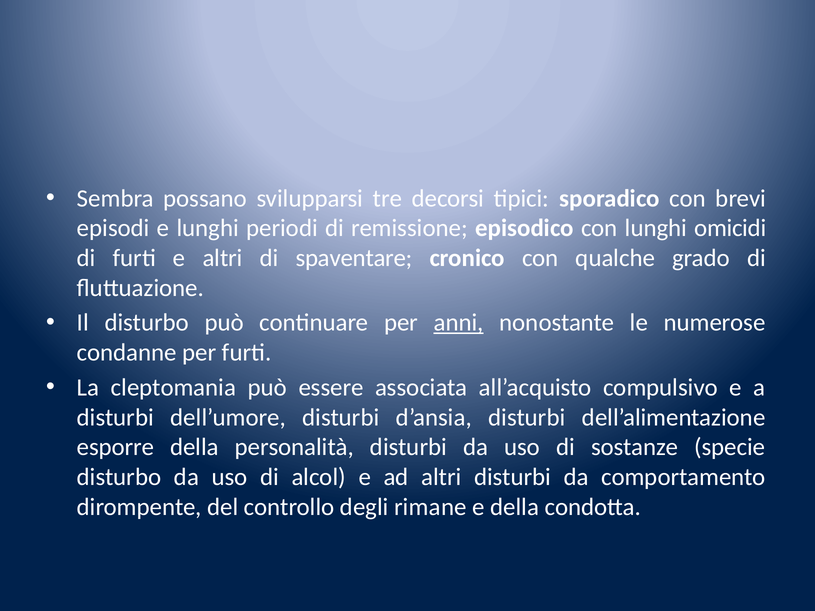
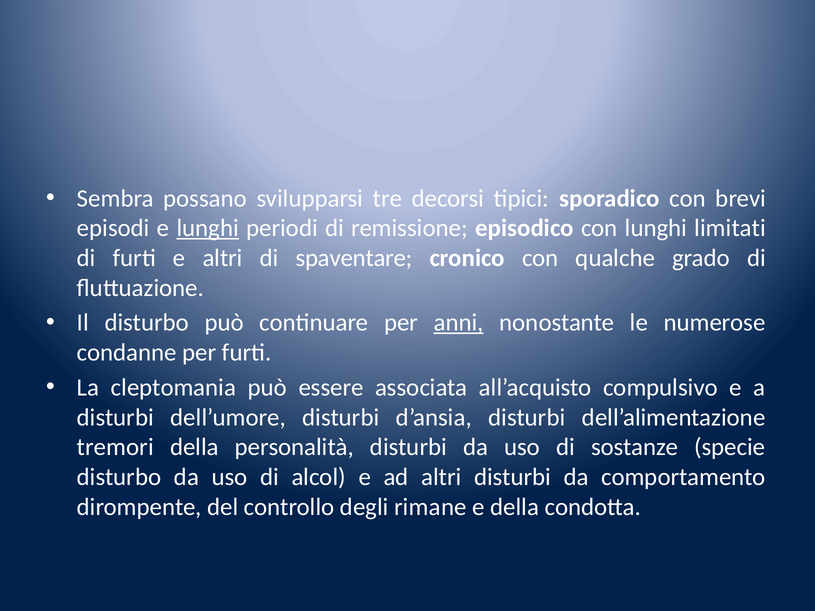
lunghi underline: none -> present (208, 228)
omicidi: omicidi -> limitati (730, 228)
esporre: esporre -> tremori (115, 447)
